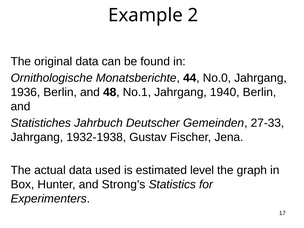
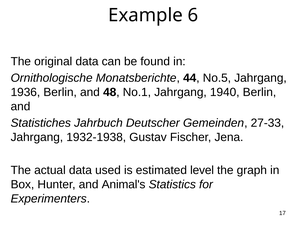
2: 2 -> 6 (193, 15)
No.0: No.0 -> No.5 (217, 78)
Strong's: Strong's -> Animal's (124, 185)
